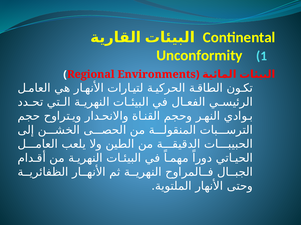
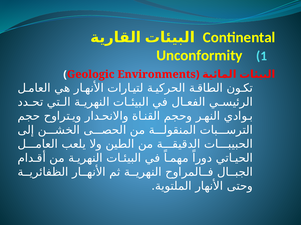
Regional: Regional -> Geologic (91, 75)
